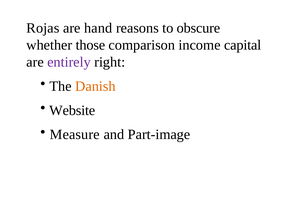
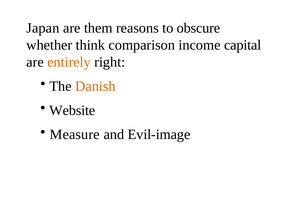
Rojas: Rojas -> Japan (43, 28)
hand: hand -> them (98, 28)
those: those -> think (90, 45)
entirely colour: purple -> orange (69, 62)
Part-image: Part-image -> Evil-image (159, 135)
